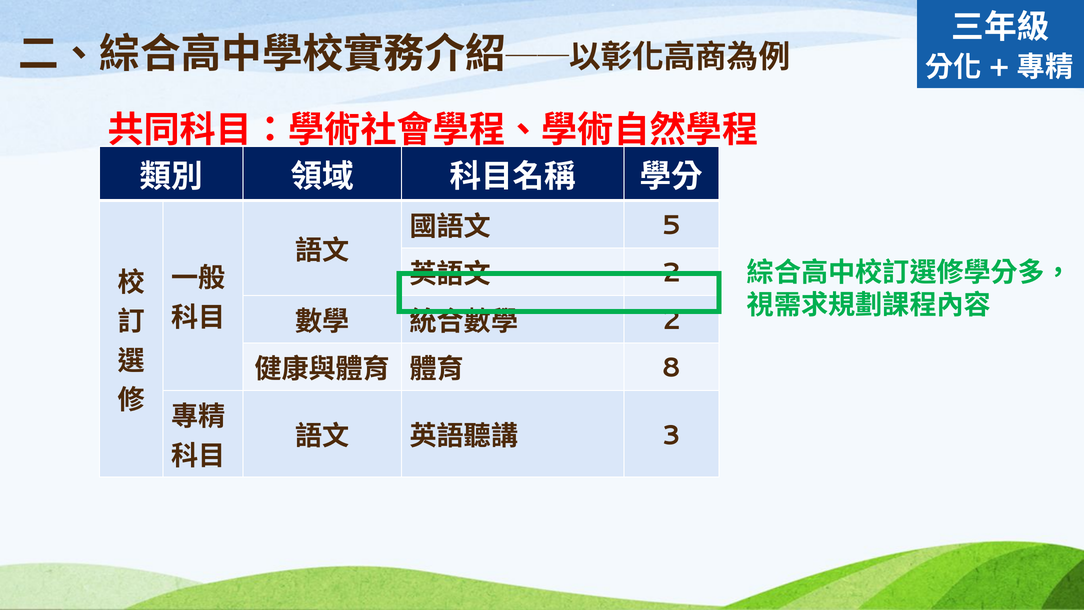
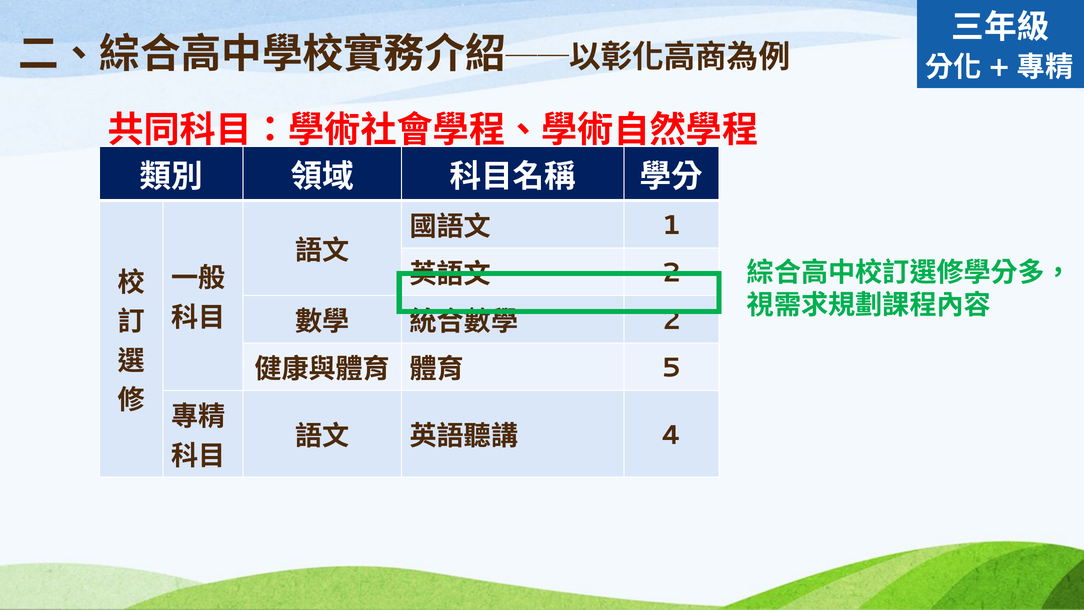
5: 5 -> 1 (671, 225)
8: 8 -> 5 (671, 367)
3: 3 -> 4 (672, 435)
